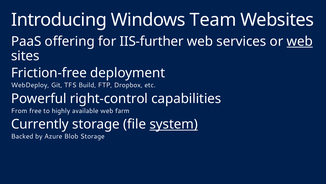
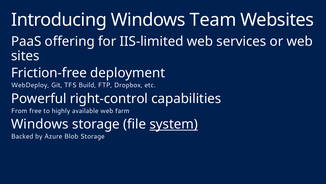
IIS-further: IIS-further -> IIS-limited (152, 41)
web underline: present -> none (300, 41)
Currently: Currently -> Windows (40, 124)
